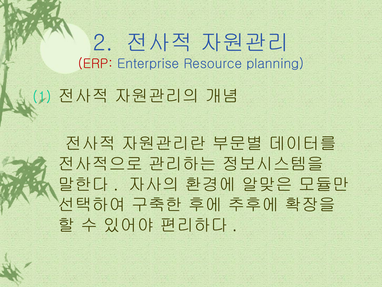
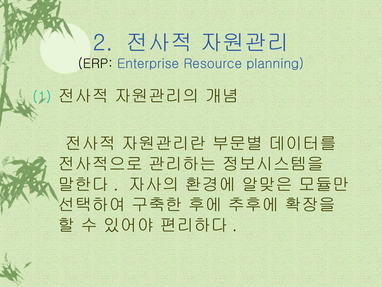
ERP colour: red -> black (95, 64)
